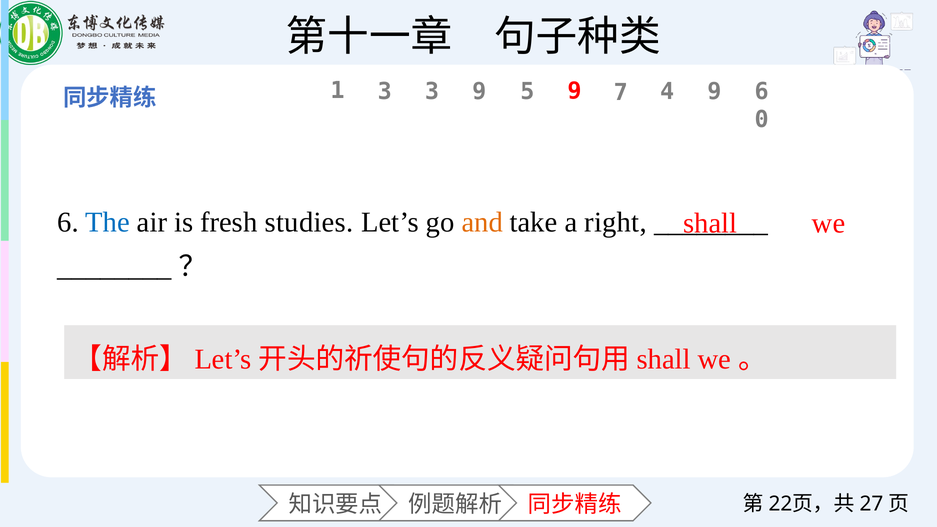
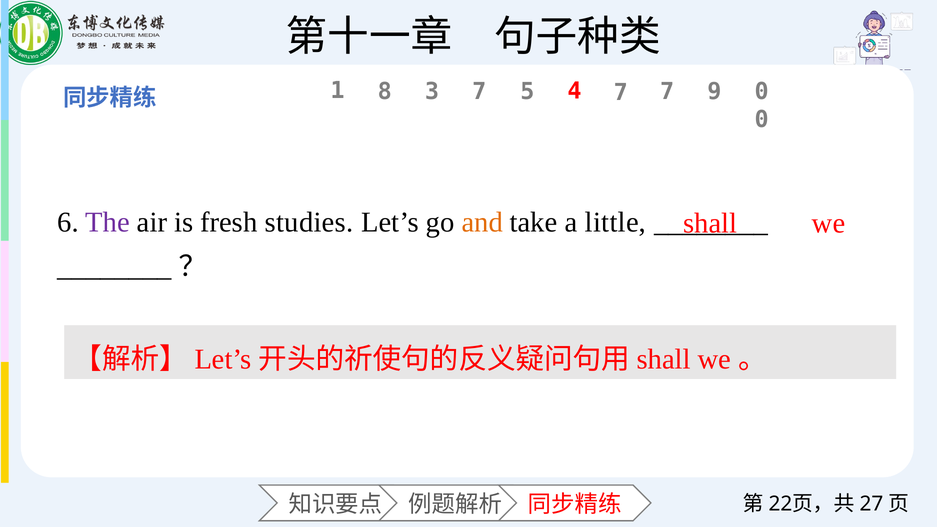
1 3: 3 -> 8 (385, 91)
3 9: 9 -> 7 (479, 91)
5 9: 9 -> 4 (575, 91)
7 4: 4 -> 7 (667, 91)
9 6: 6 -> 0 (762, 91)
The colour: blue -> purple (108, 222)
right: right -> little (616, 222)
